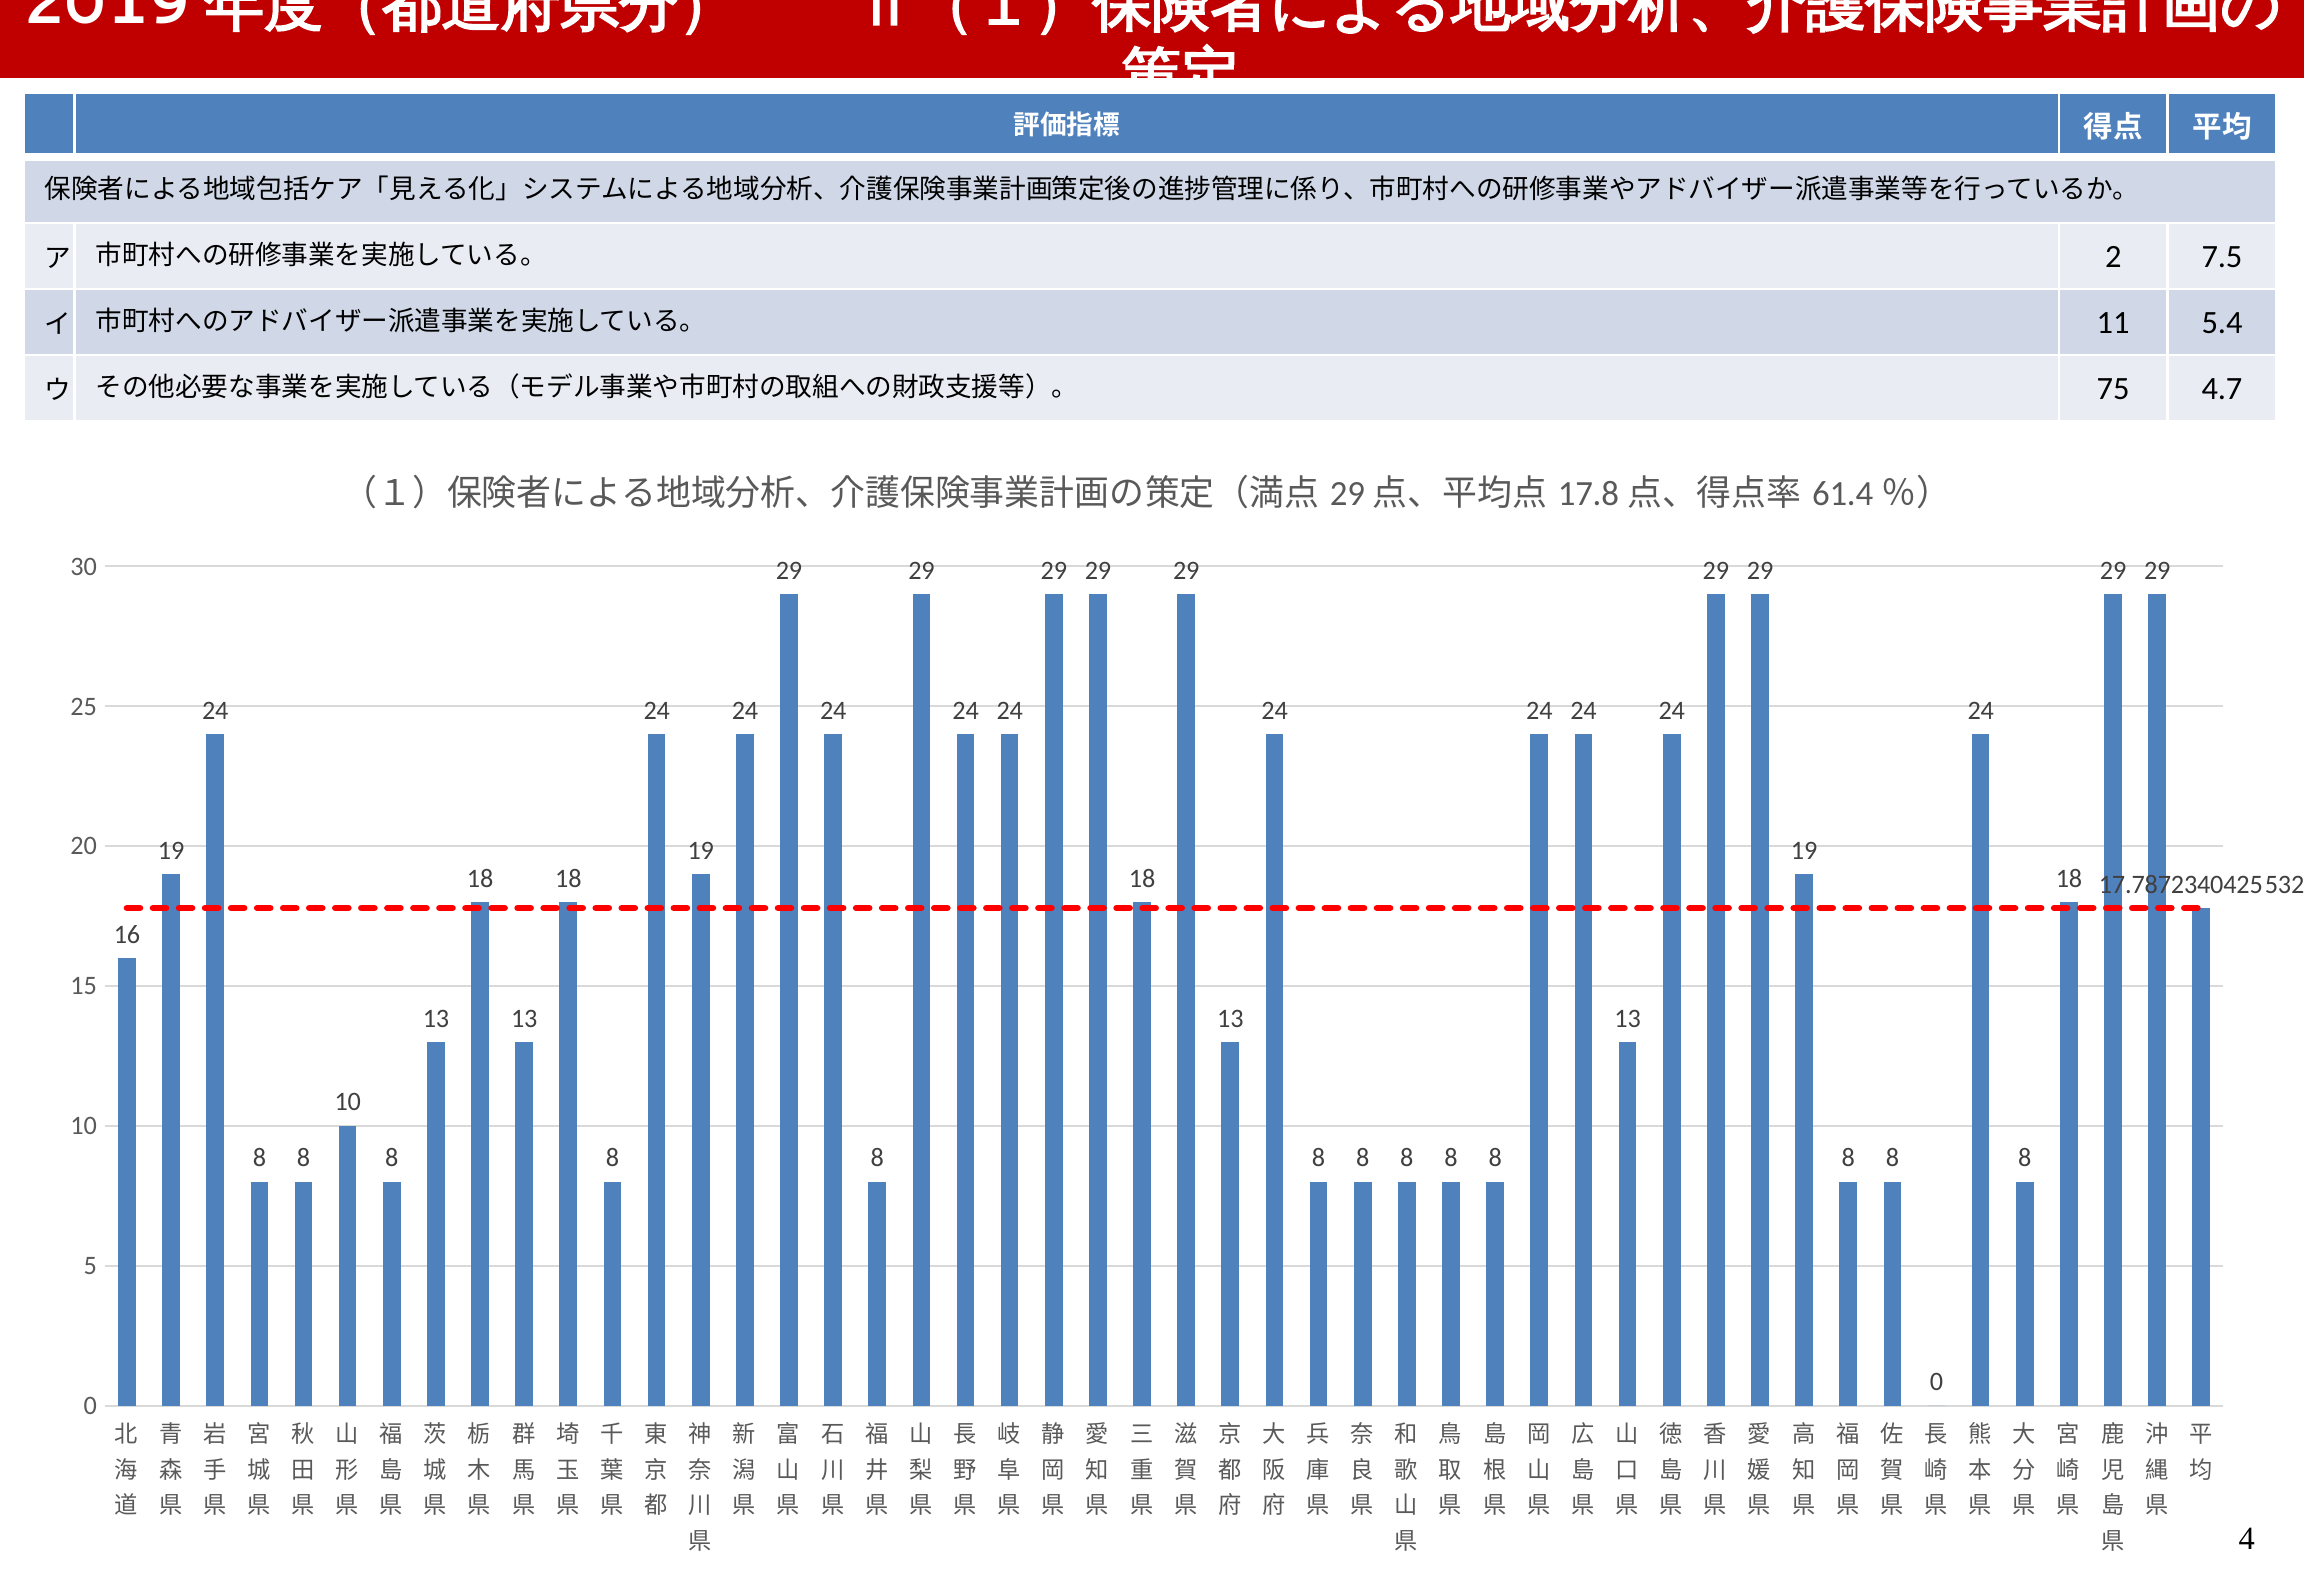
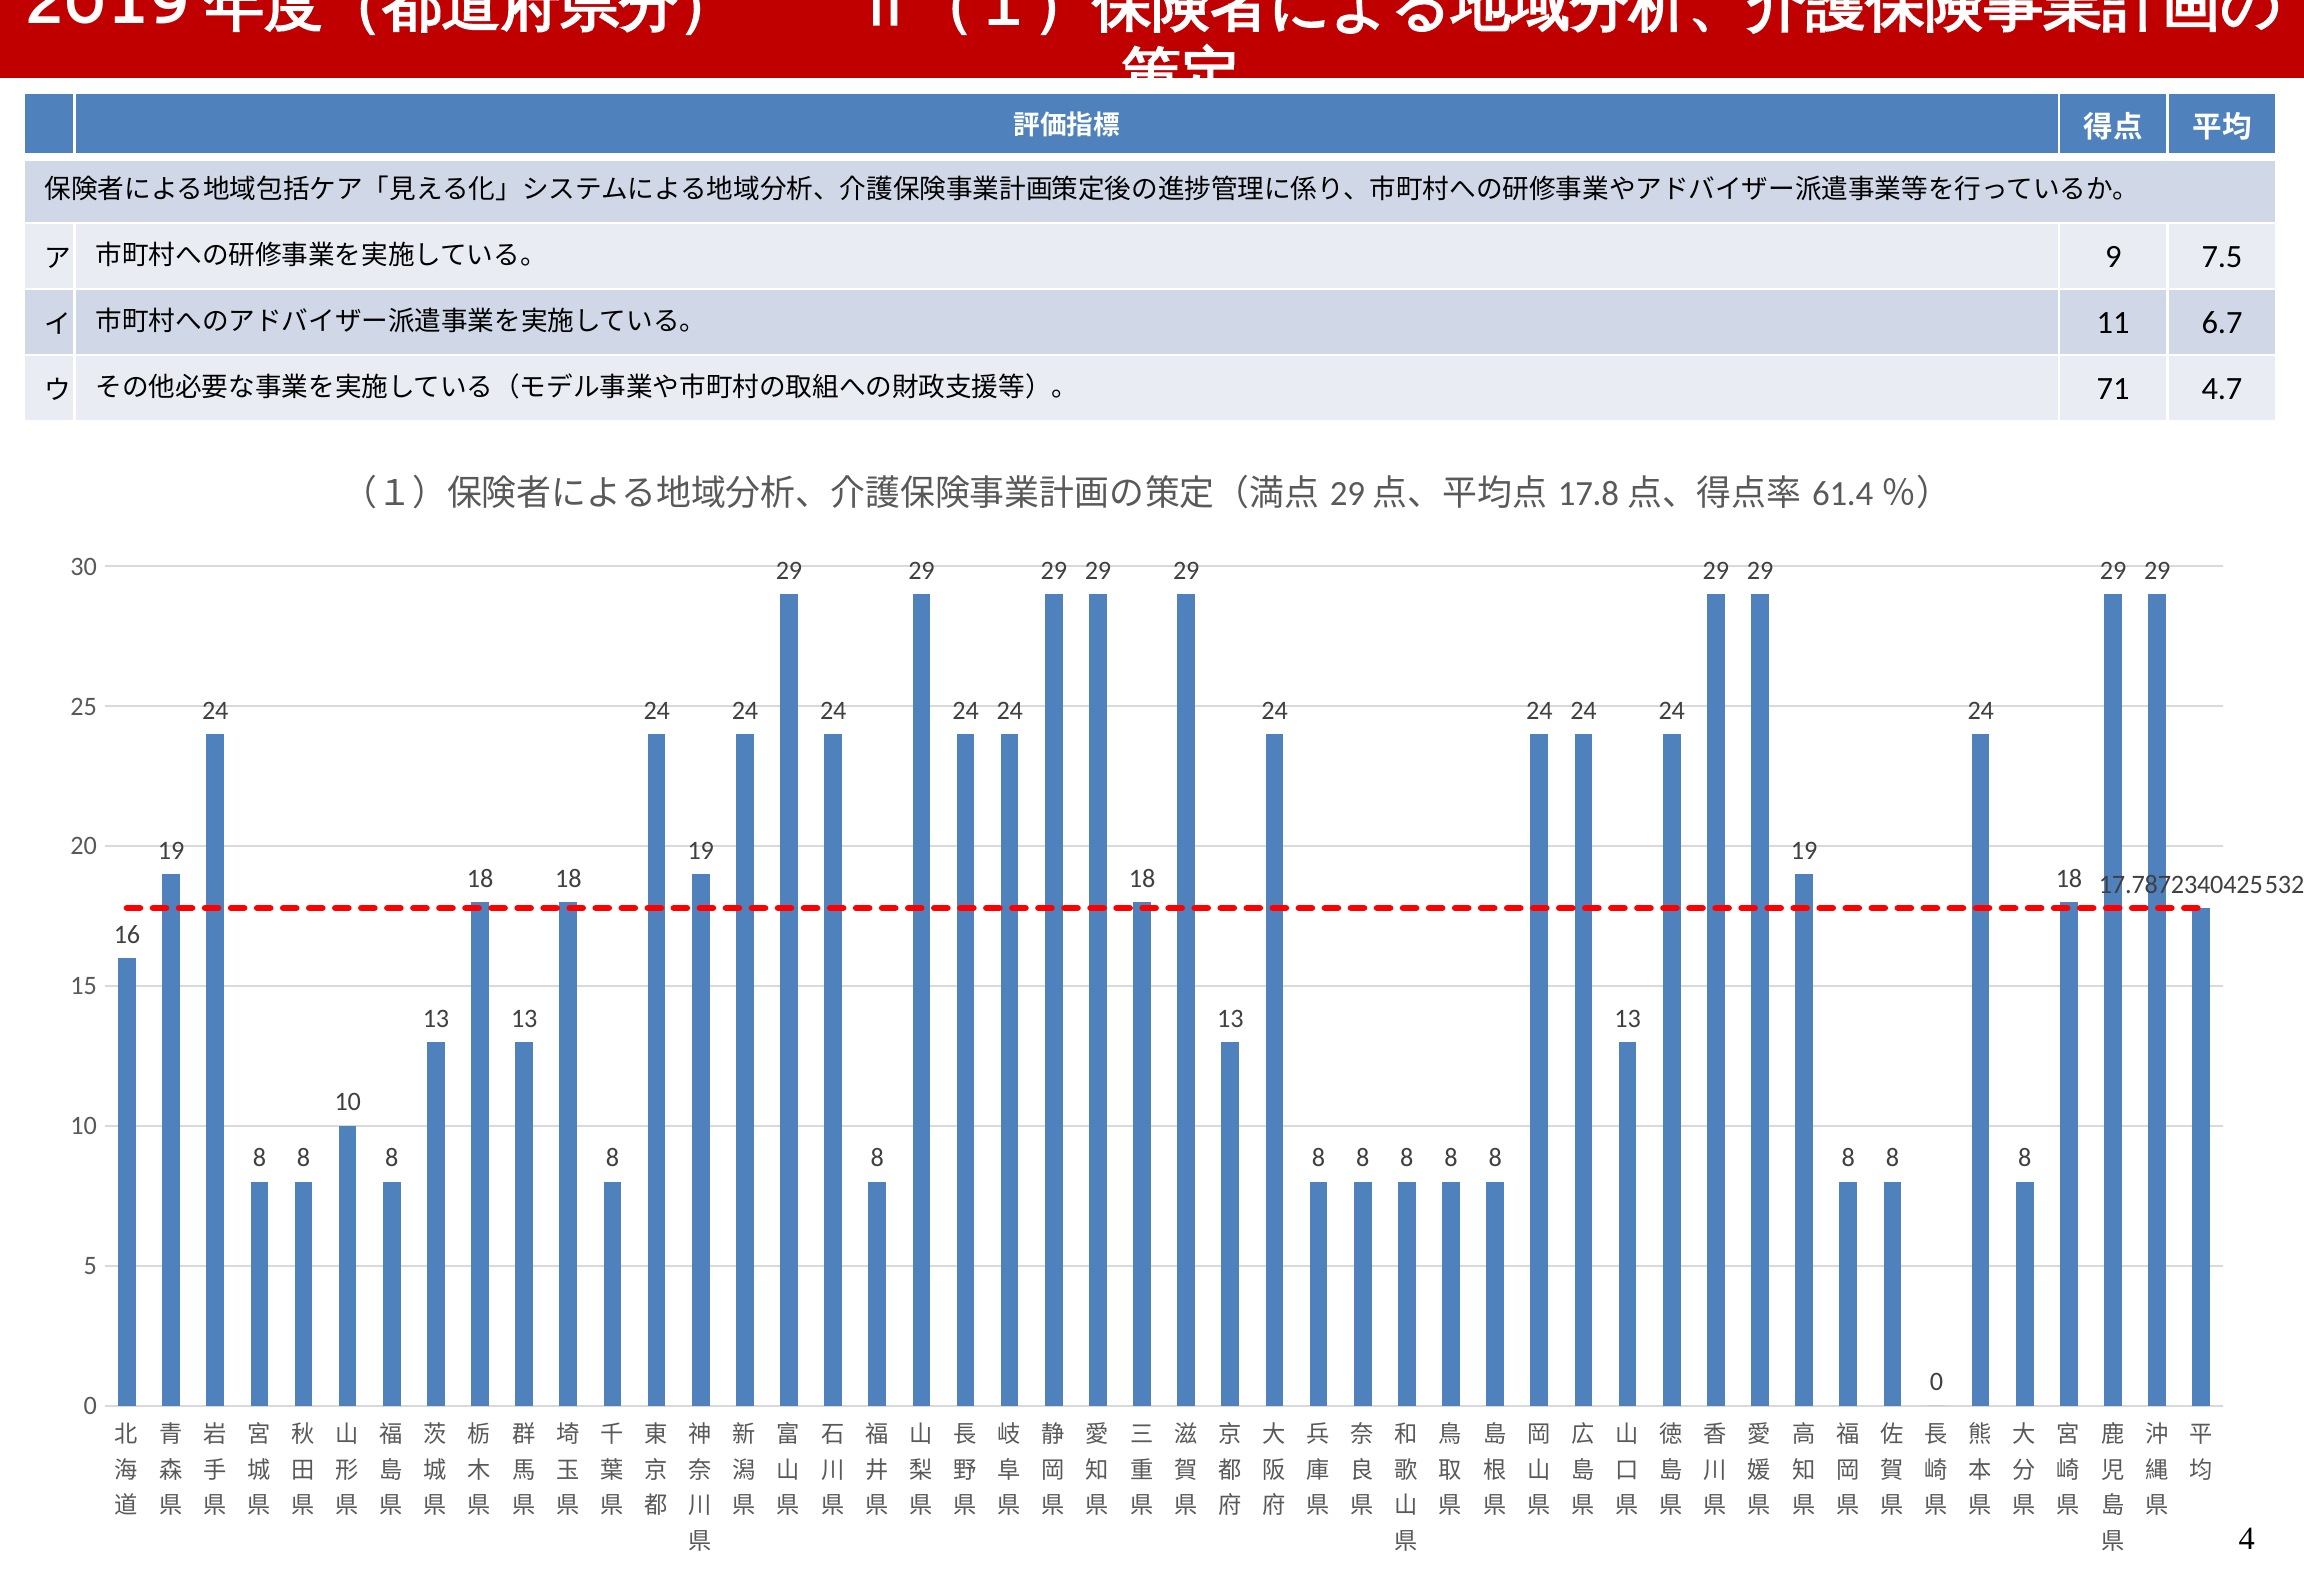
2: 2 -> 9 (2113, 257)
5.4: 5.4 -> 6.7 (2222, 323)
75: 75 -> 71 (2113, 389)
